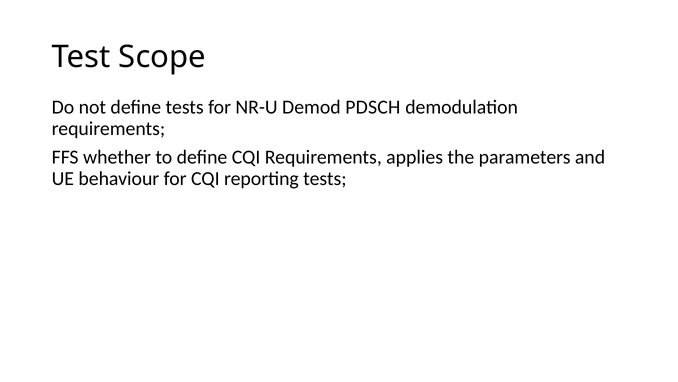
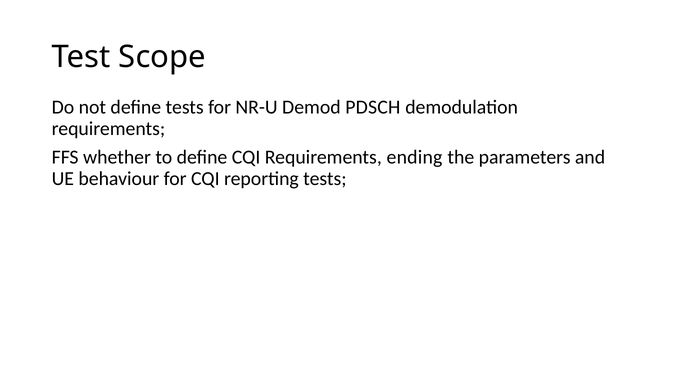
applies: applies -> ending (415, 157)
